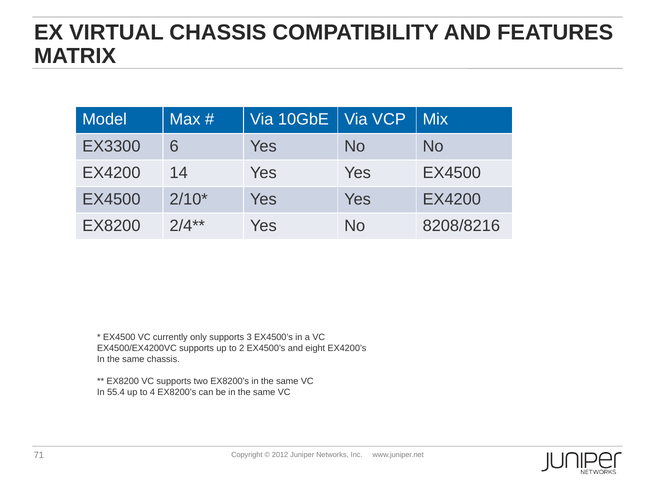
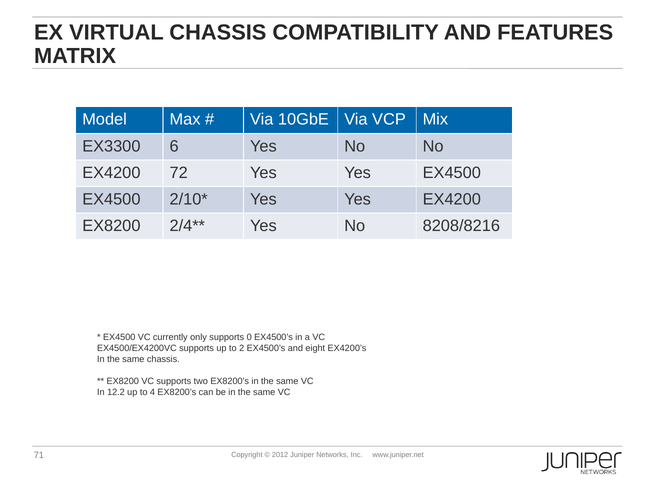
14: 14 -> 72 (179, 173)
3: 3 -> 0 (249, 338)
55.4: 55.4 -> 12.2 (116, 392)
